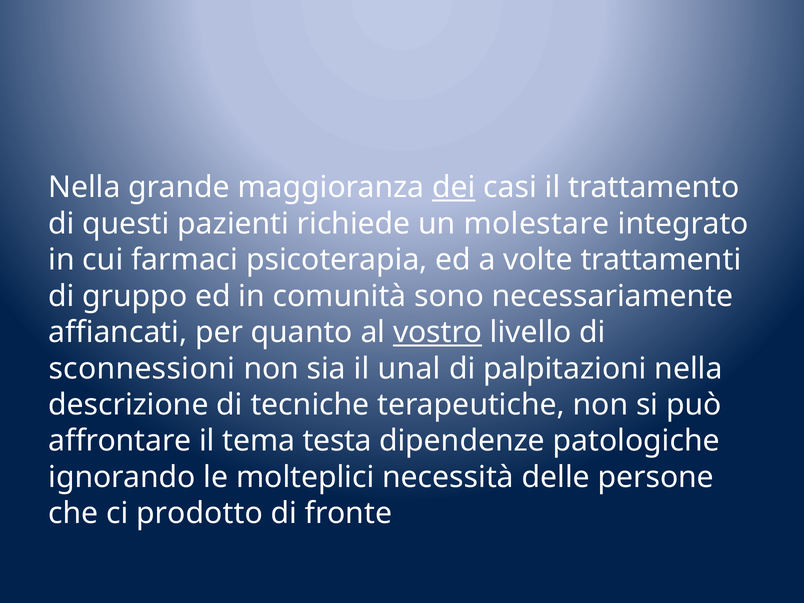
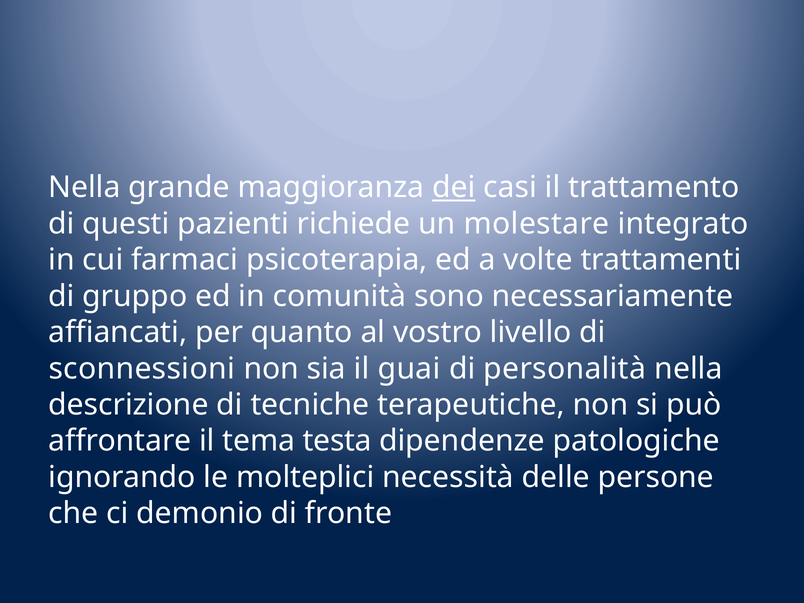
vostro underline: present -> none (438, 332)
unal: unal -> guai (409, 369)
palpitazioni: palpitazioni -> personalità (565, 369)
prodotto: prodotto -> demonio (200, 513)
